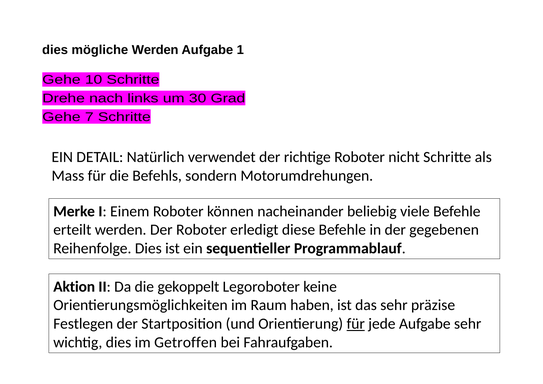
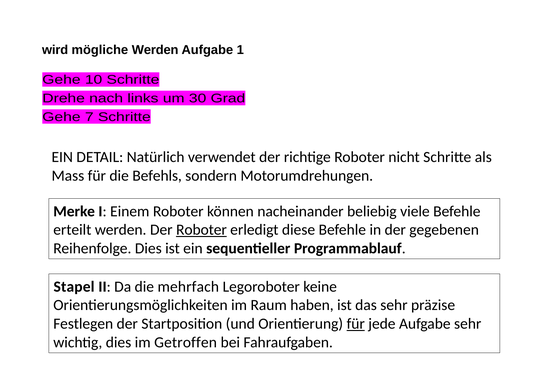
dies: dies -> wird (55, 50)
Roboter underline: none -> present (201, 230)
Aktion: Aktion -> Stapel (74, 287)
gekoppelt: gekoppelt -> mehrfach (188, 287)
